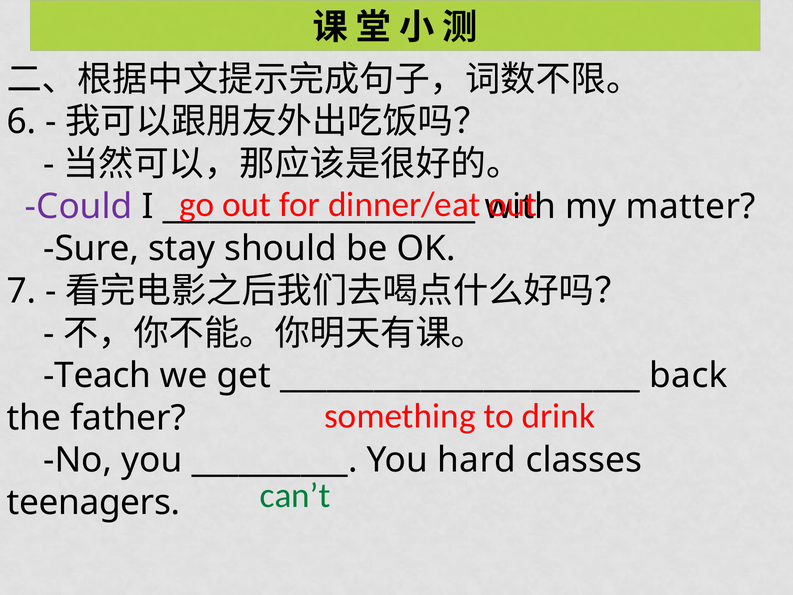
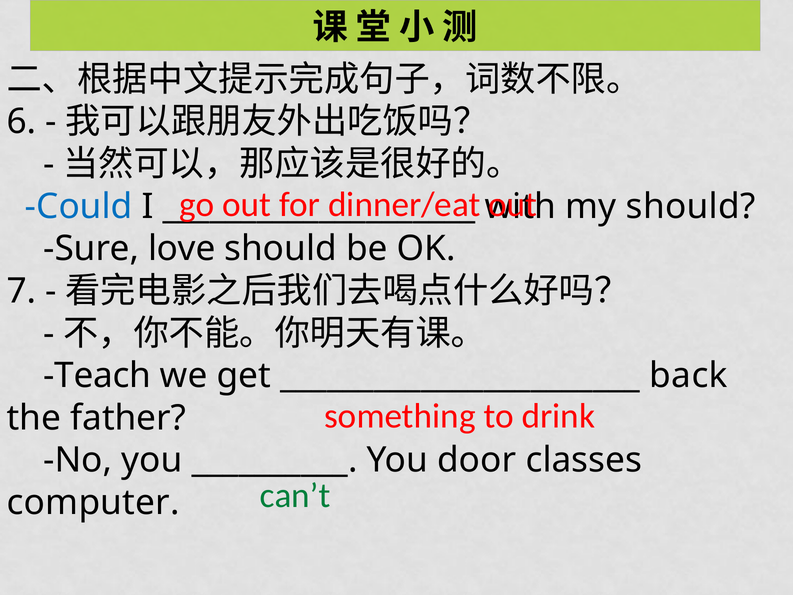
Could colour: purple -> blue (79, 206)
my matter: matter -> should (691, 206)
stay: stay -> love (182, 249)
hard: hard -> door (477, 460)
teenagers: teenagers -> computer (93, 502)
